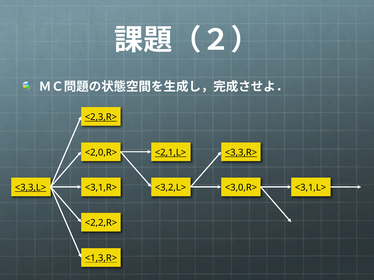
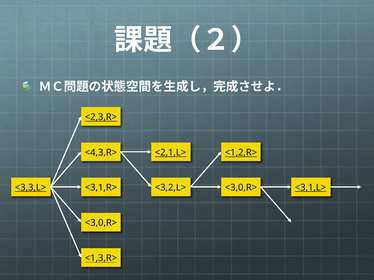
<2,0,R>: <2,0,R> -> <4,3,R> (101, 153)
<3,3,R>: <3,3,R> -> <1,2,R> (241, 153)
<3,1,L> underline: none -> present (311, 188)
<2,2,R>: <2,2,R> -> <3,0,R> (101, 223)
